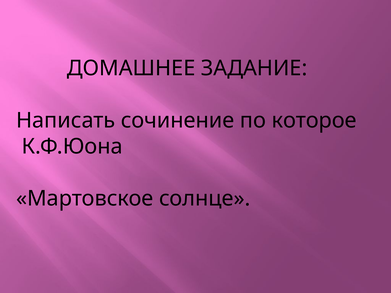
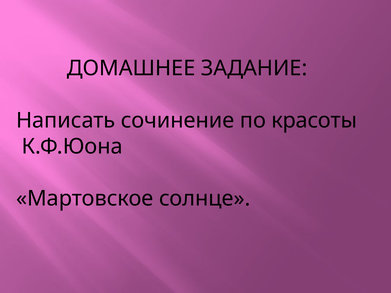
которое: которое -> красоты (314, 121)
